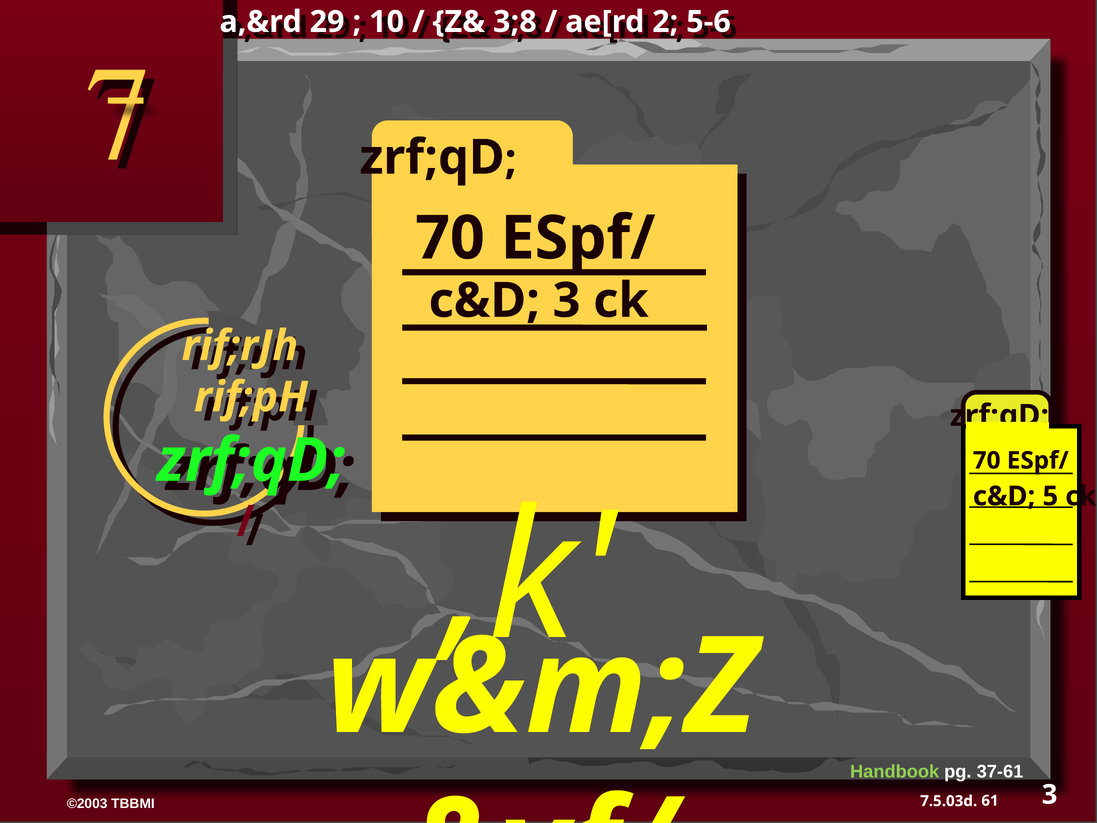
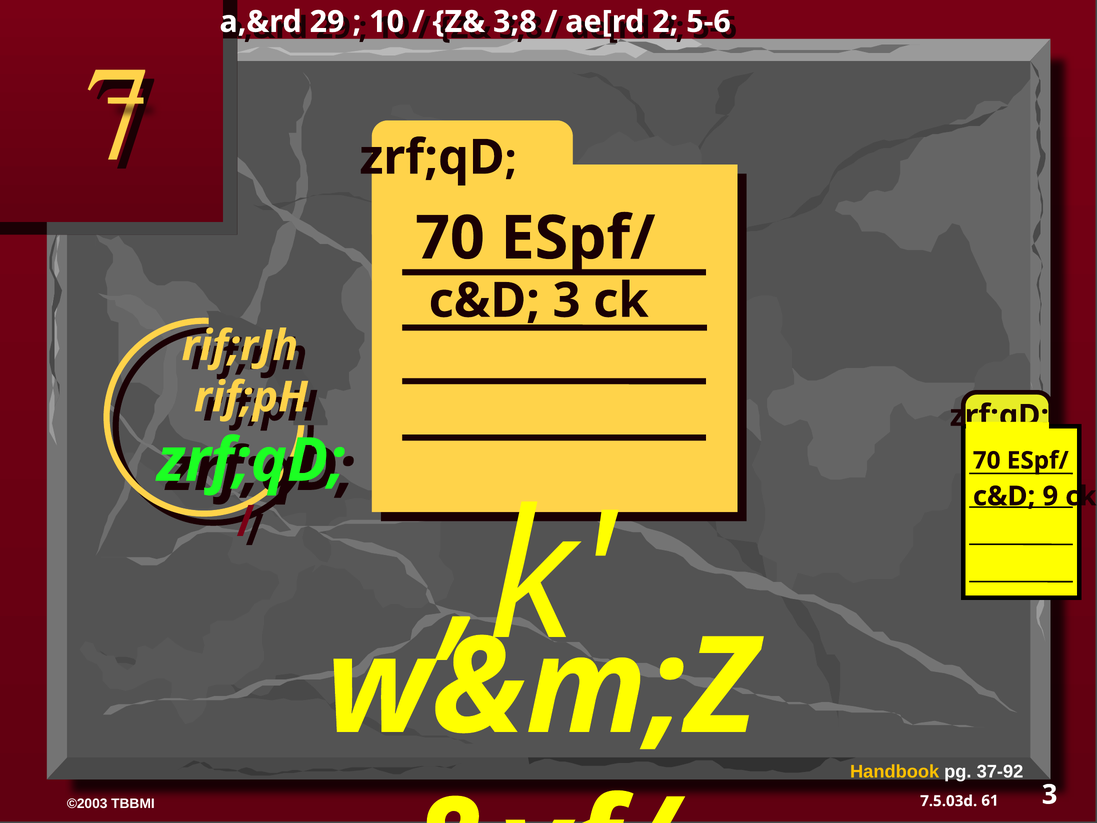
5: 5 -> 9 (1050, 496)
Handbook colour: light green -> yellow (895, 772)
37-61: 37-61 -> 37-92 (1000, 772)
